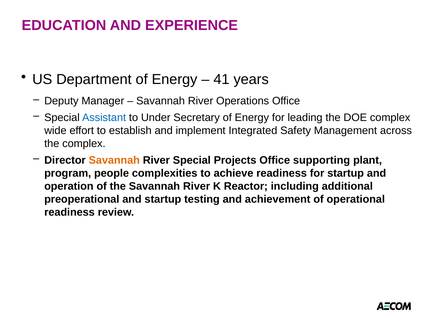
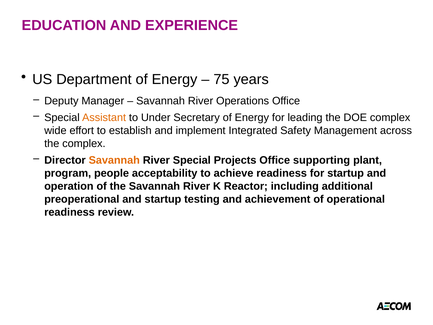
41: 41 -> 75 (221, 79)
Assistant colour: blue -> orange (104, 117)
complexities: complexities -> acceptability (165, 173)
